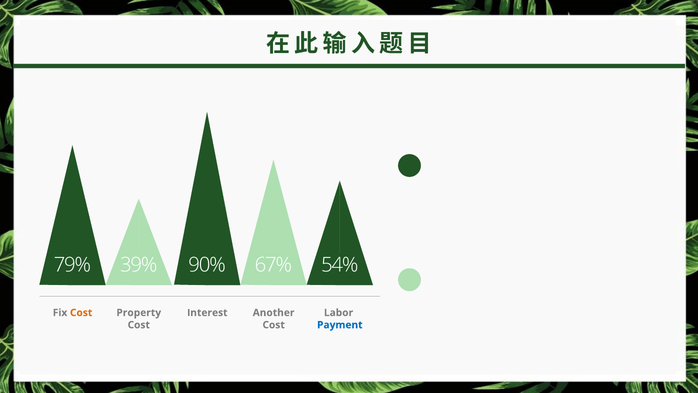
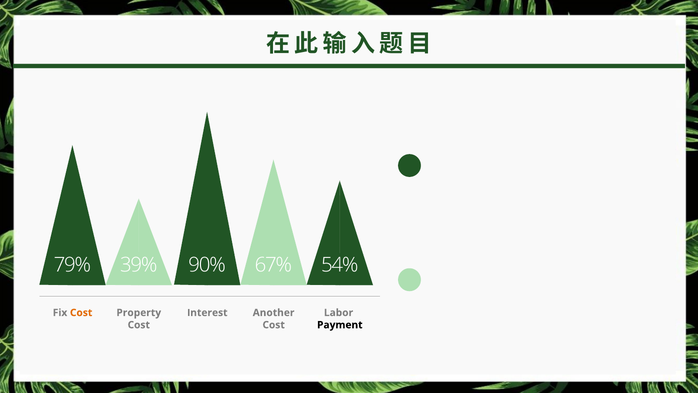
Payment colour: blue -> black (340, 325)
